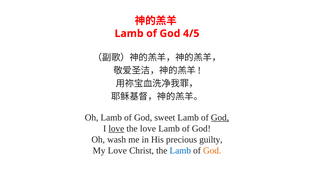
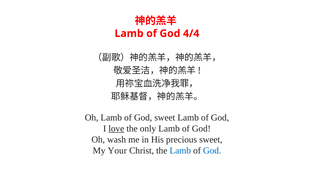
4/5: 4/5 -> 4/4 (191, 33)
God underline: present -> none (220, 117)
the love: love -> only (148, 128)
precious guilty: guilty -> sweet (211, 139)
My Love: Love -> Your (117, 150)
God colour: orange -> blue (212, 150)
